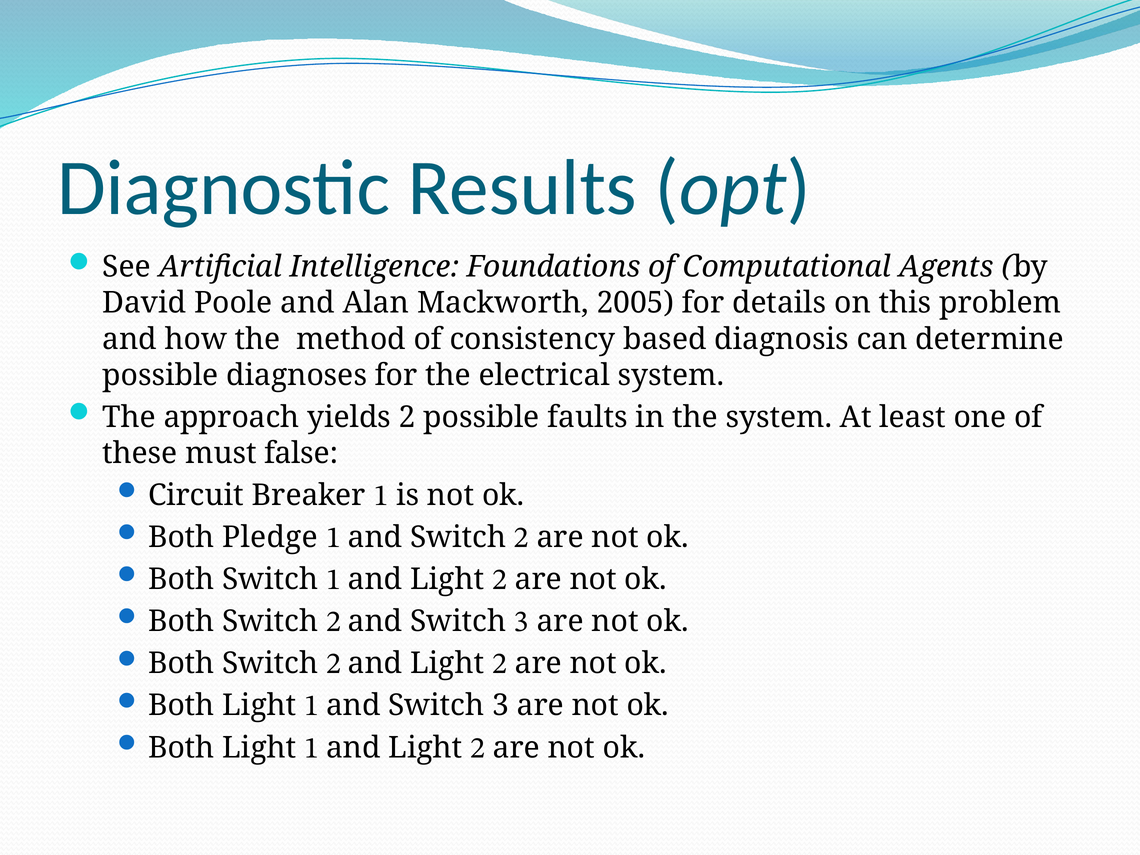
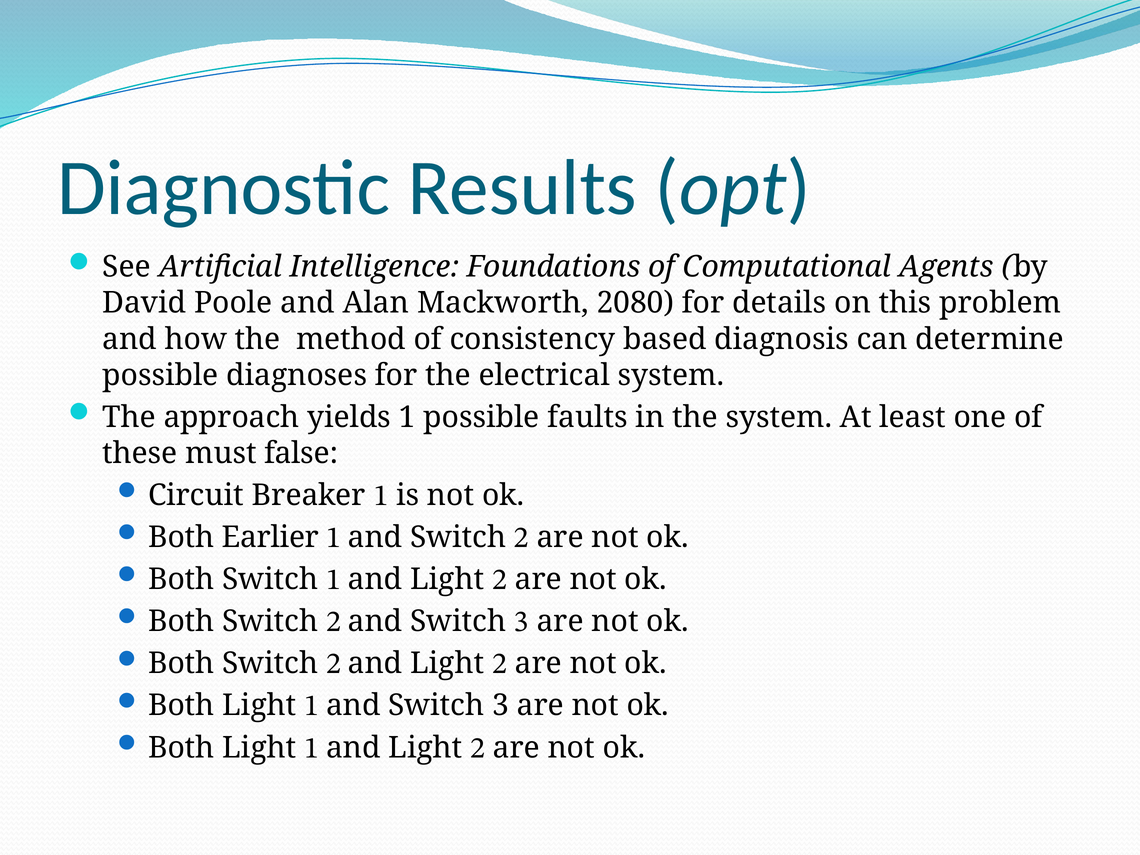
2005: 2005 -> 2080 (635, 303)
yields 2: 2 -> 1 (407, 417)
Pledge: Pledge -> Earlier (270, 537)
